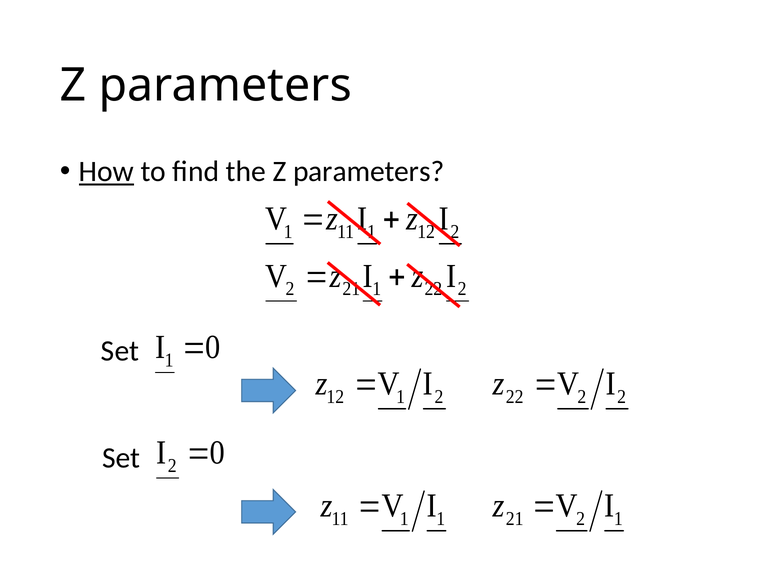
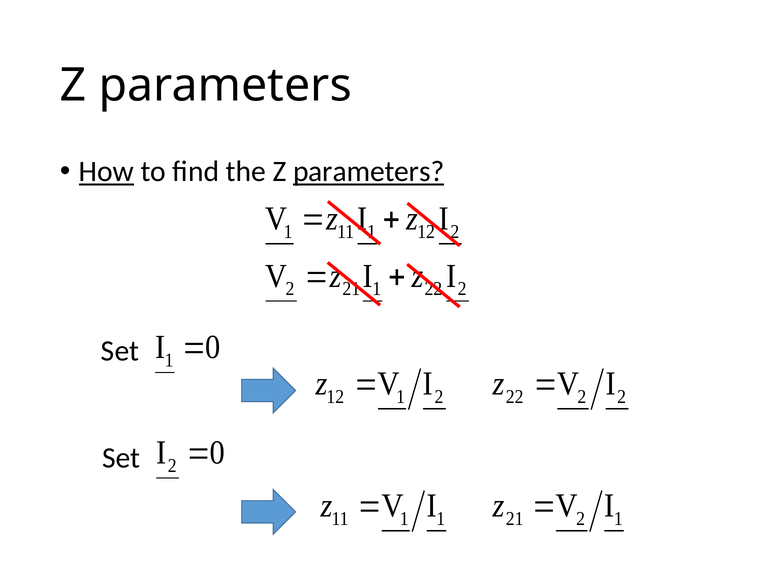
parameters underline: none -> present (369, 172)
